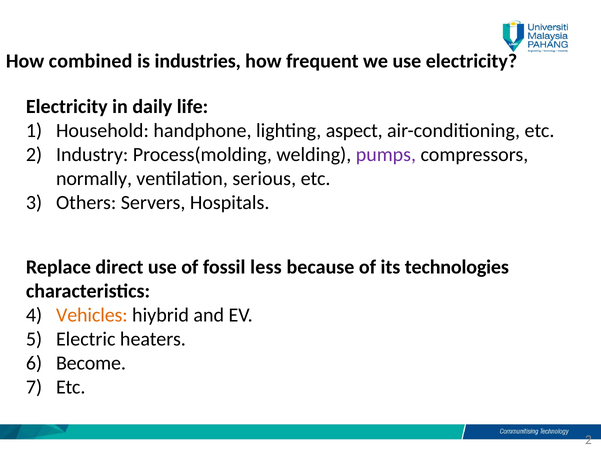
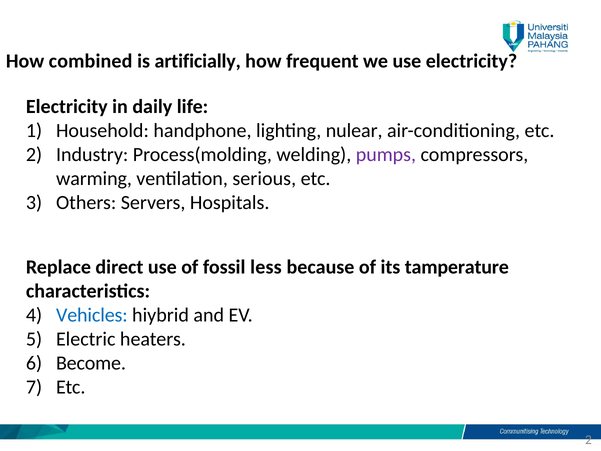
industries: industries -> artificially (198, 61)
aspect: aspect -> nulear (354, 131)
normally: normally -> warming (94, 179)
technologies: technologies -> tamperature (457, 267)
Vehicles colour: orange -> blue (92, 315)
